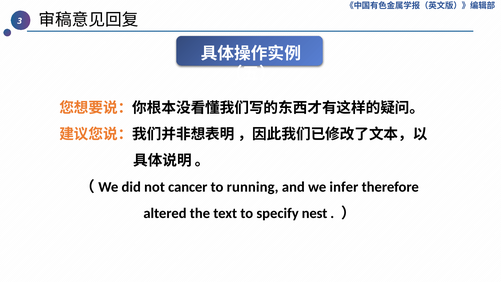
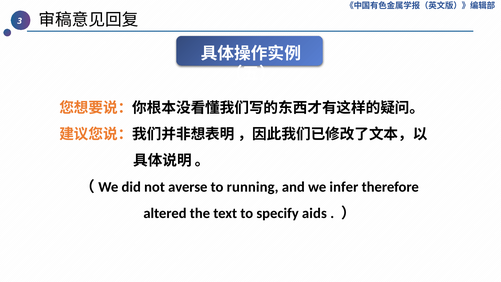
cancer: cancer -> averse (188, 187)
nest: nest -> aids (314, 213)
